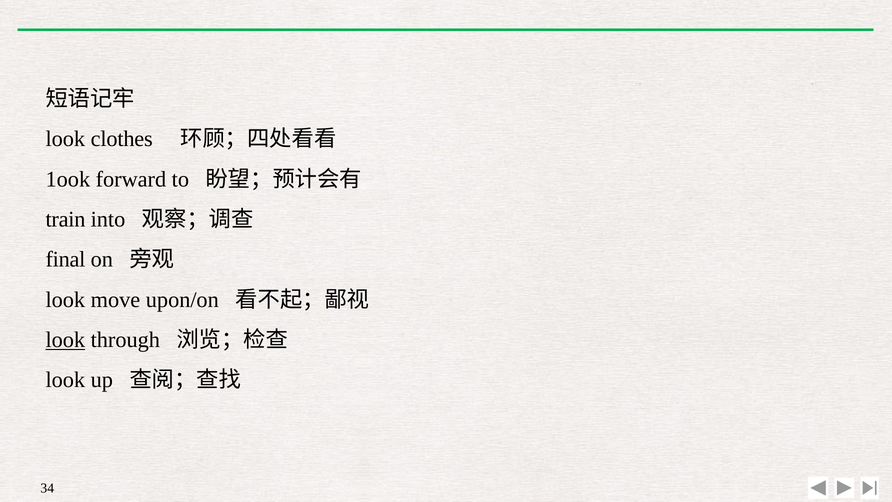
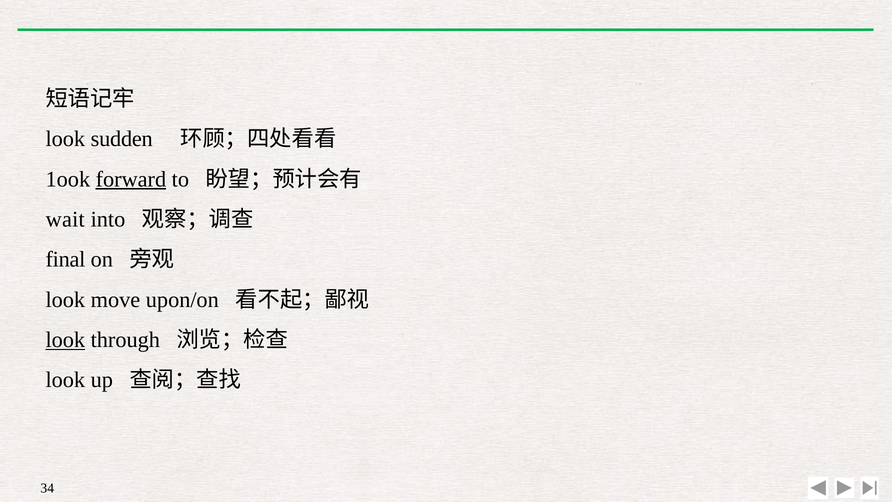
clothes: clothes -> sudden (122, 139)
forward underline: none -> present (131, 179)
train: train -> wait (65, 219)
